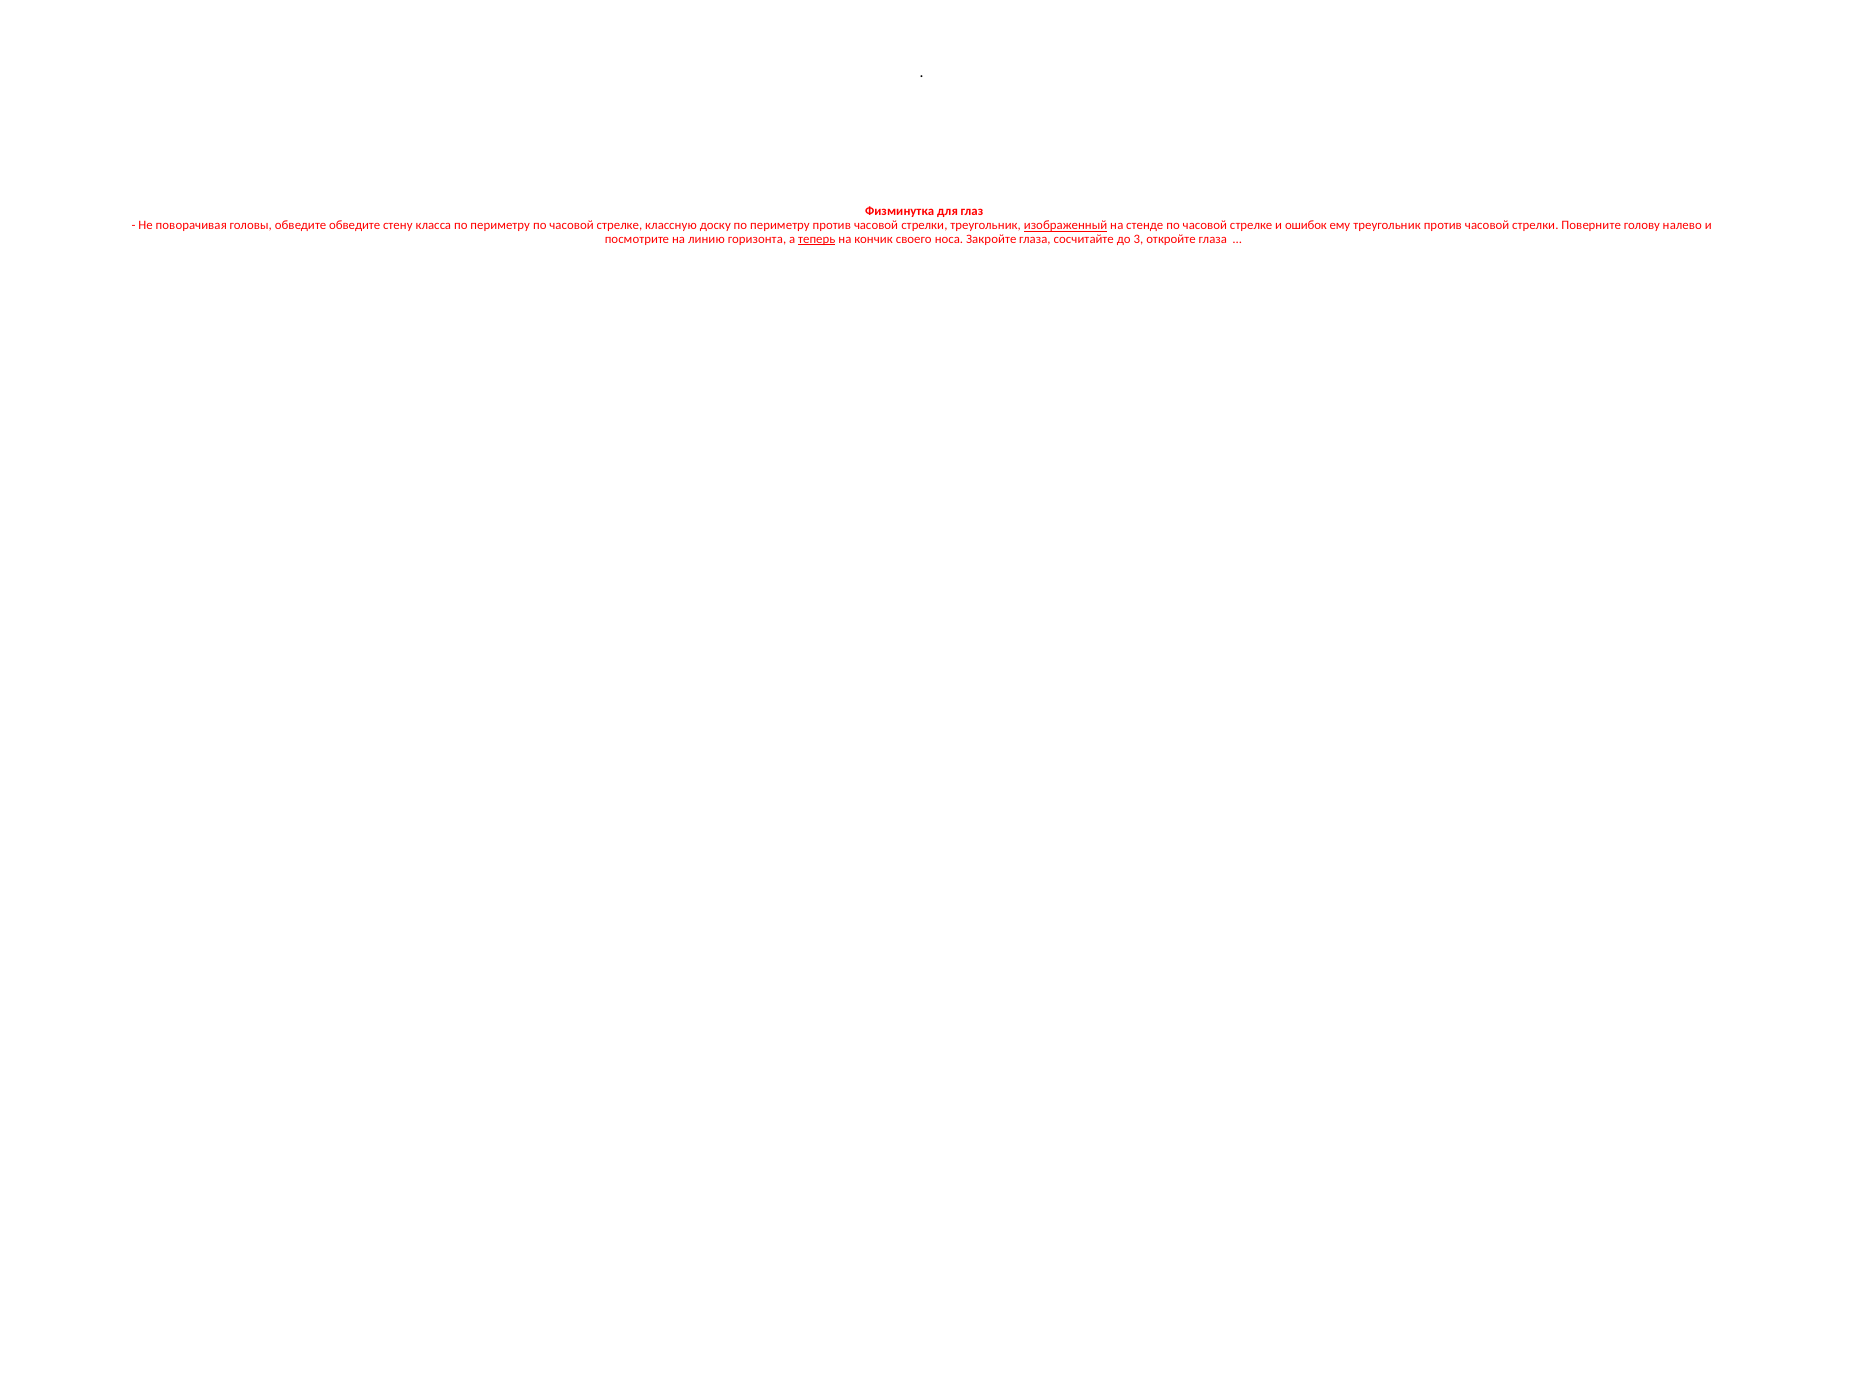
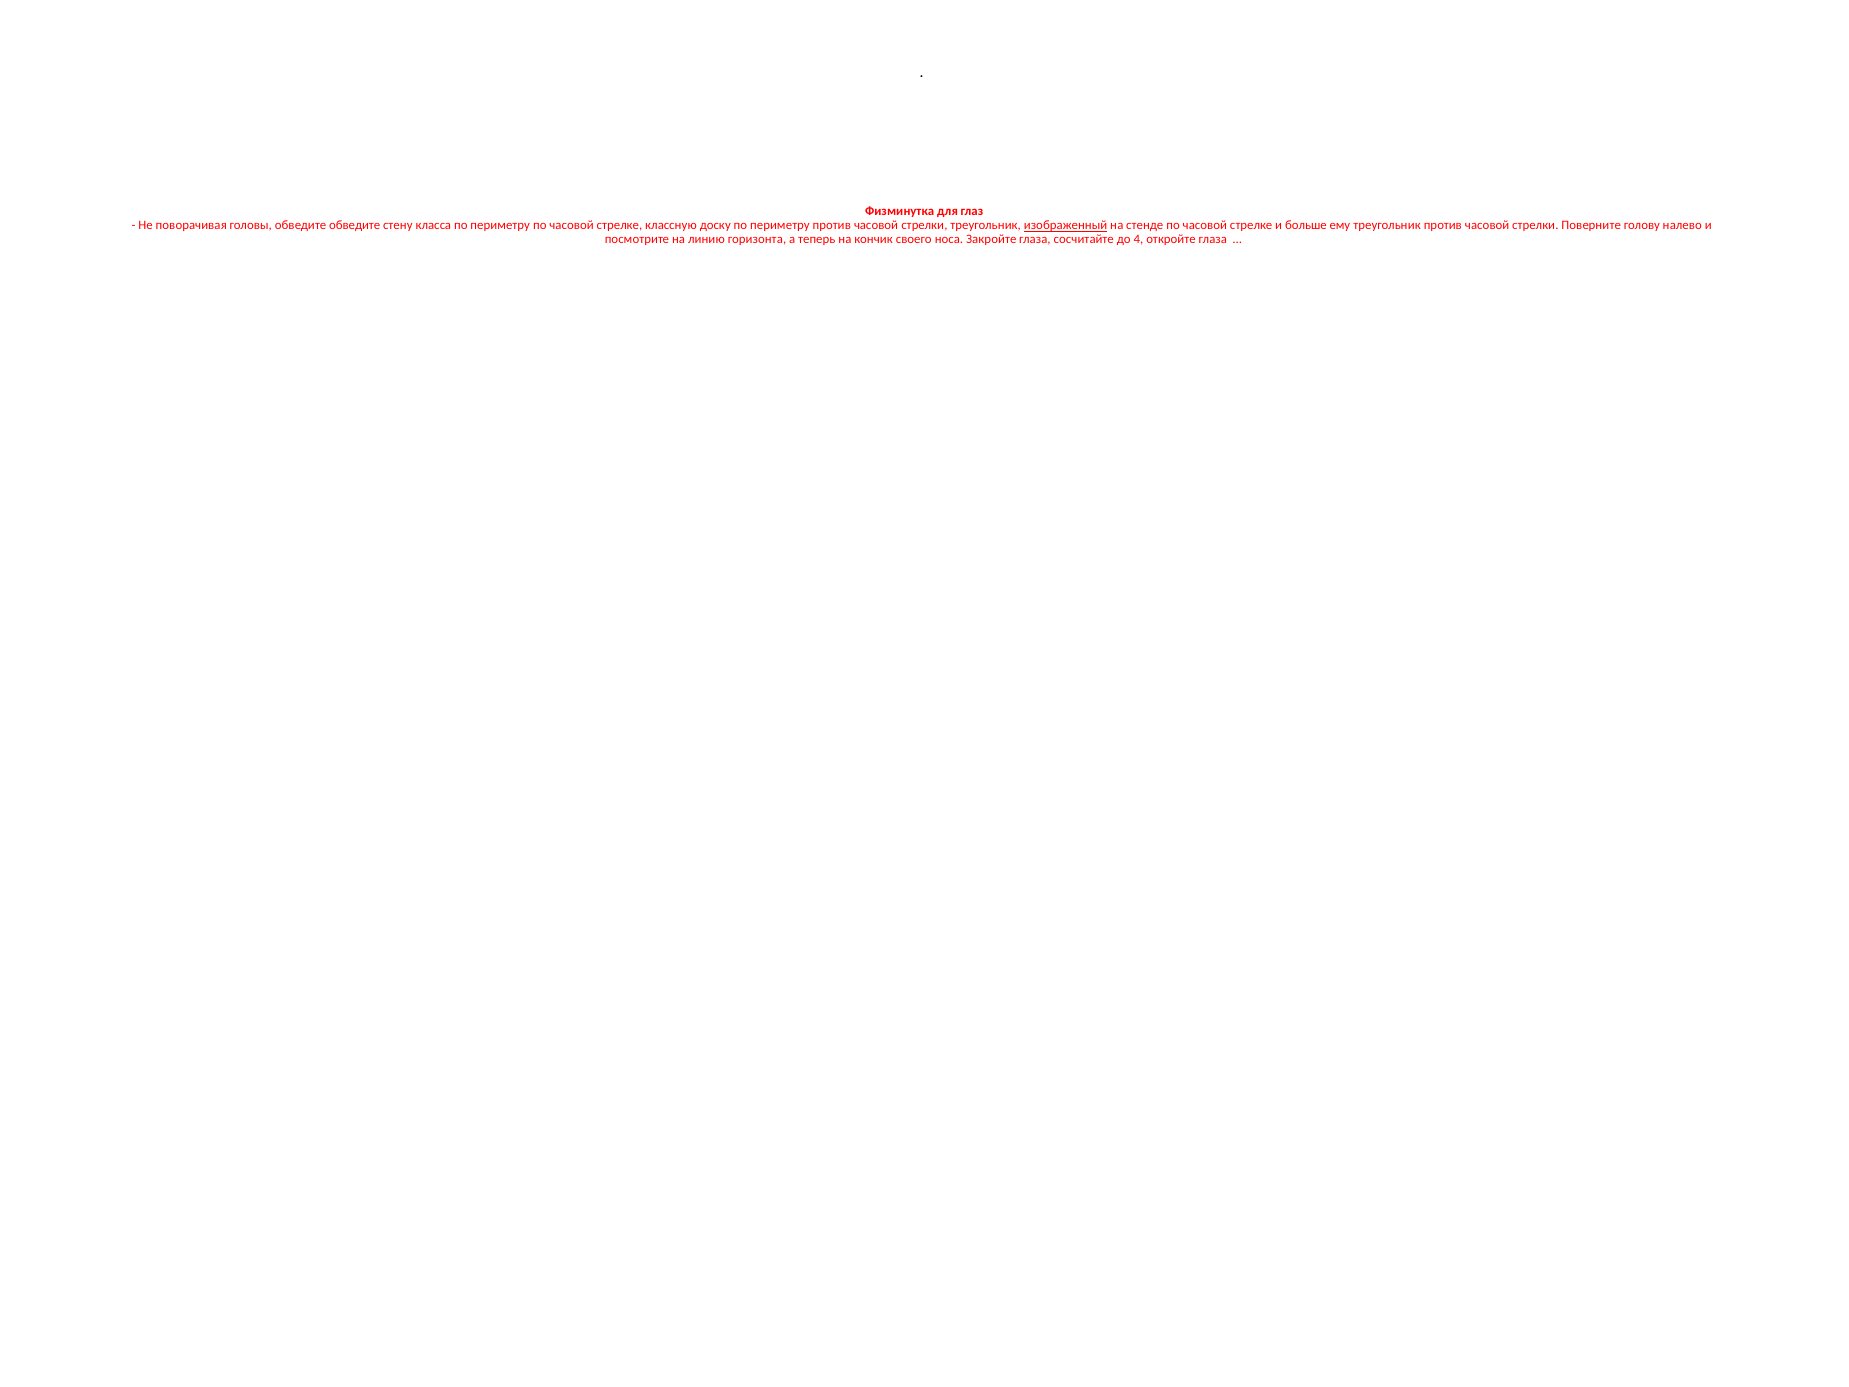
ошибок: ошибок -> больше (1306, 225)
теперь underline: present -> none (817, 239)
3: 3 -> 4 (1138, 239)
